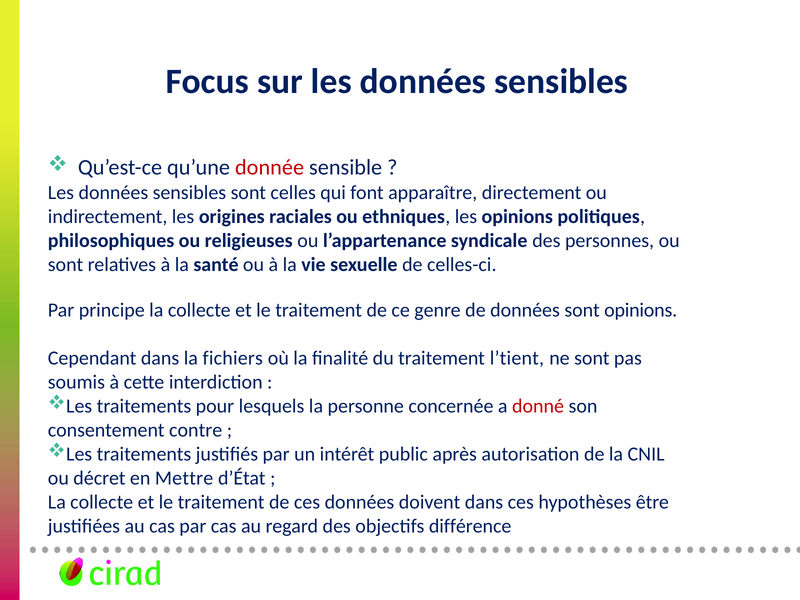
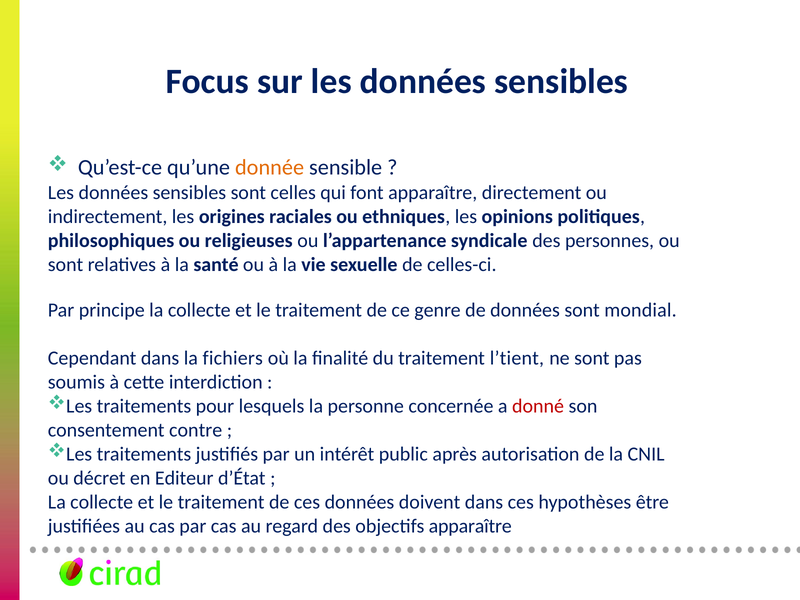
donnée colour: red -> orange (270, 168)
sont opinions: opinions -> mondial (640, 310)
Mettre: Mettre -> Editeur (184, 478)
objectifs différence: différence -> apparaître (470, 526)
